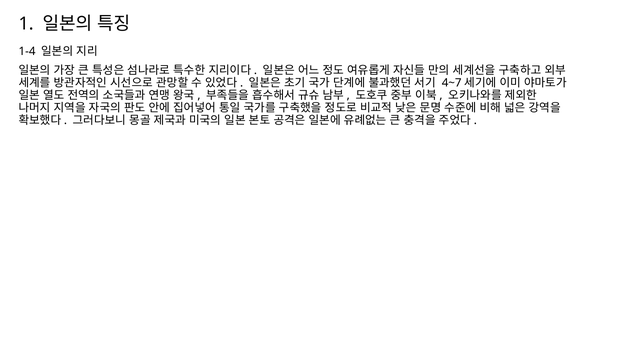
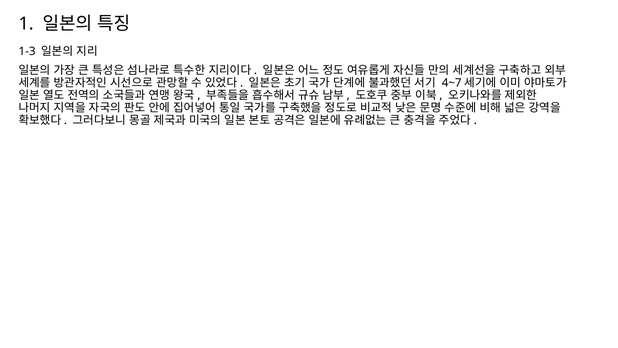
1-4: 1-4 -> 1-3 (27, 51)
